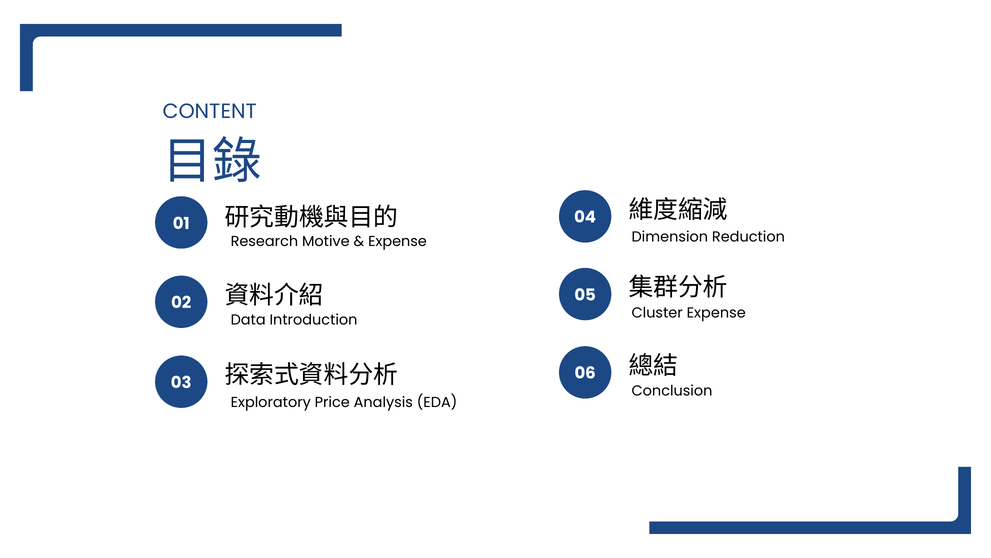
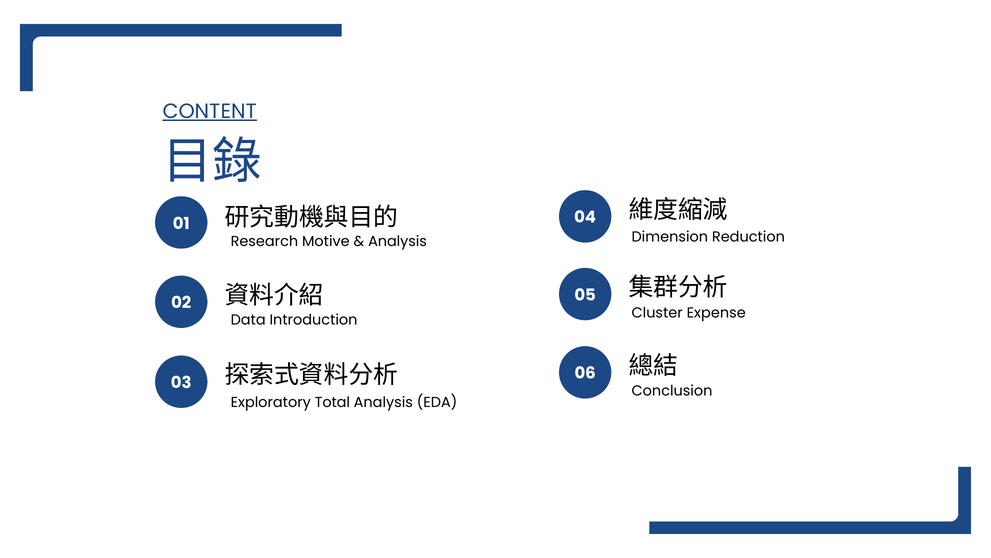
CONTENT underline: none -> present (210, 111)
Expense: Expense -> Analysis (397, 241)
Price: Price -> Total (332, 402)
